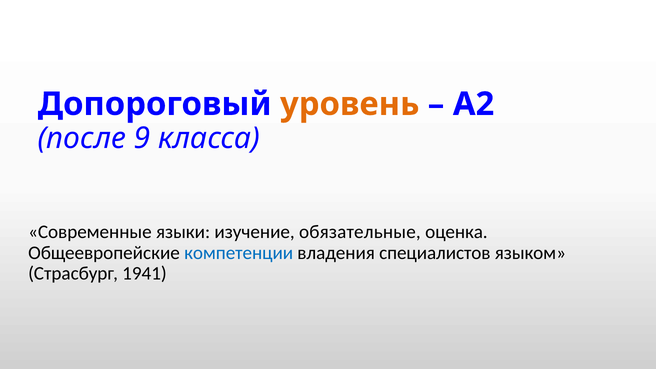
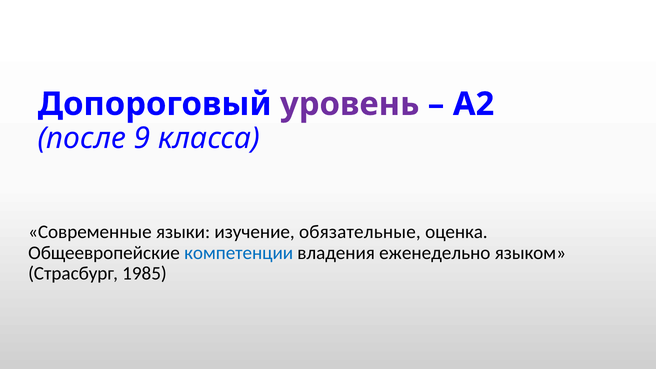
уровень colour: orange -> purple (350, 104)
специалистов: специалистов -> еженедельно (435, 253)
1941: 1941 -> 1985 (144, 273)
